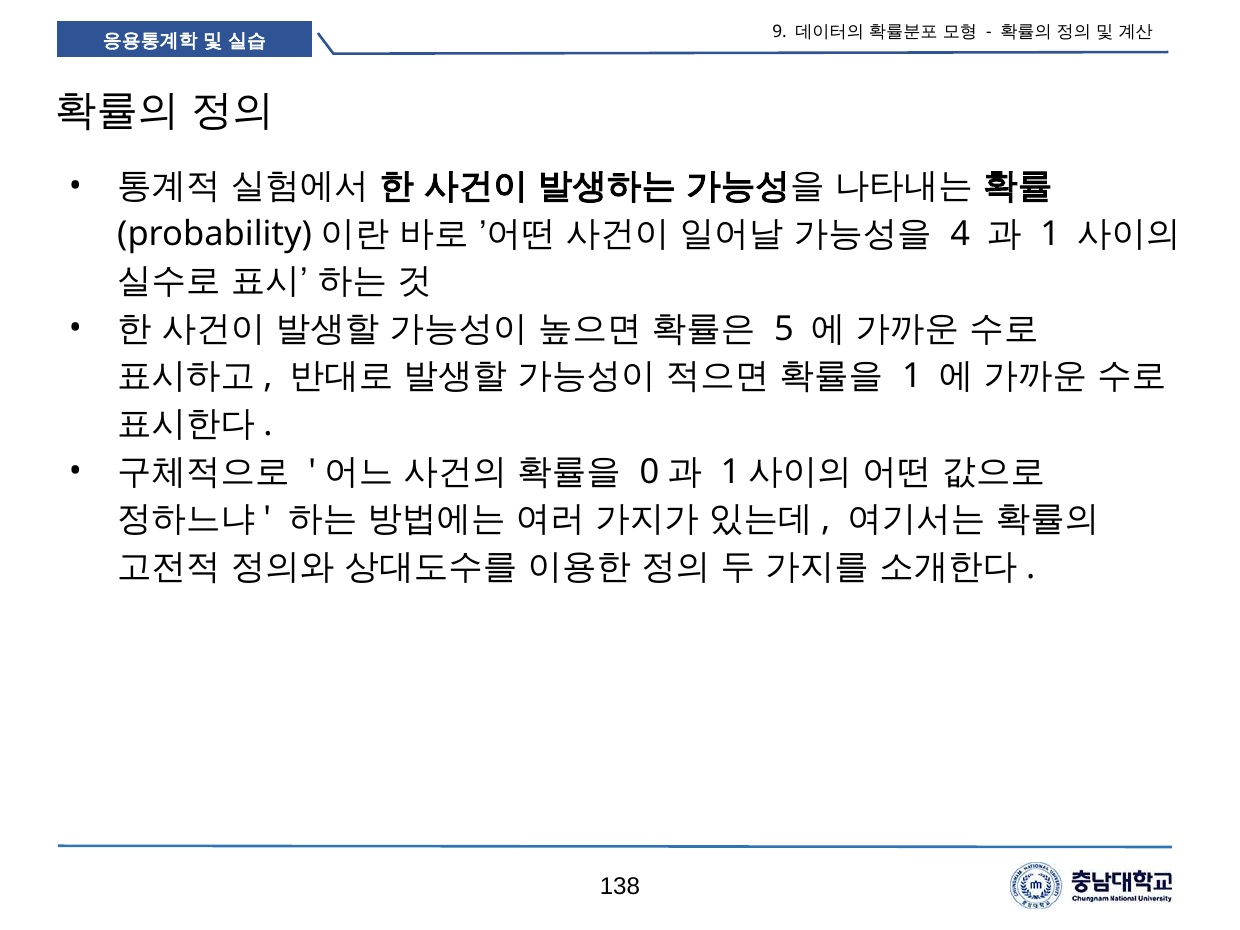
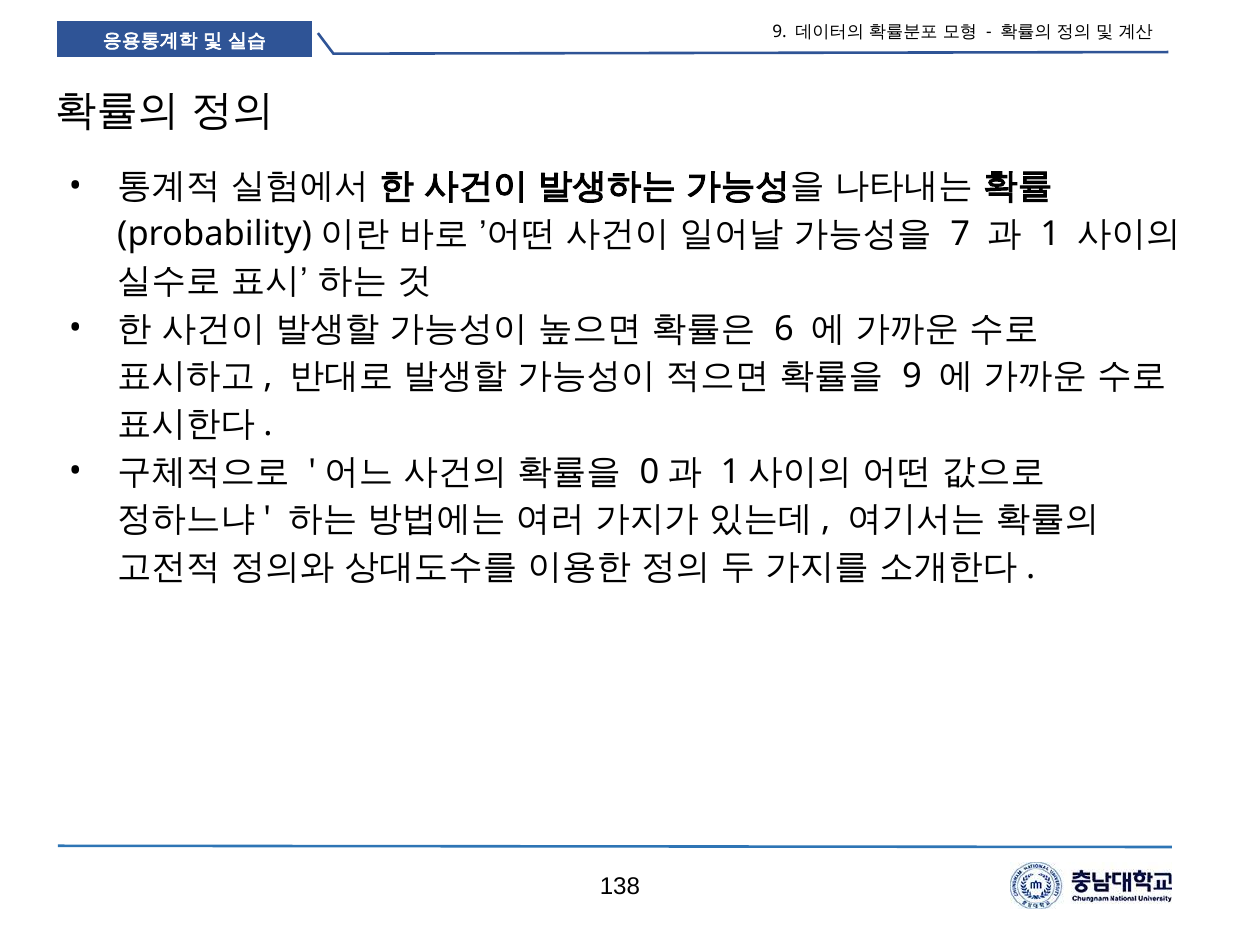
4: 4 -> 7 (960, 234)
5: 5 -> 6 (784, 329)
1: 1 -> 9 (912, 376)
